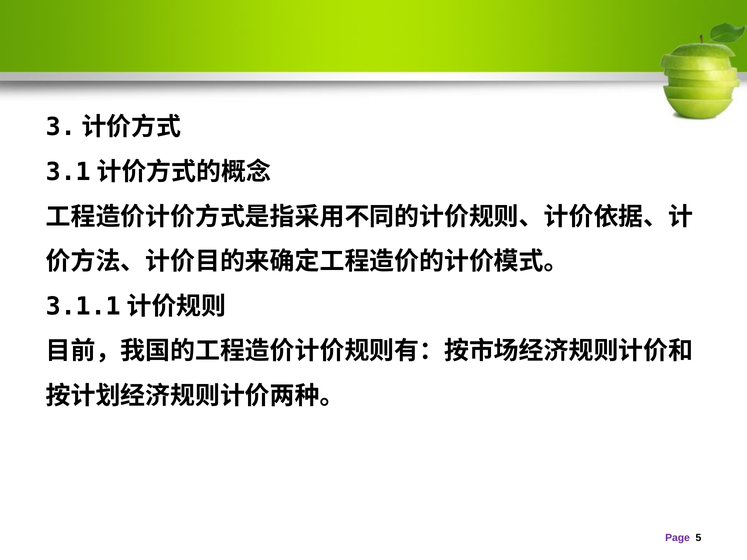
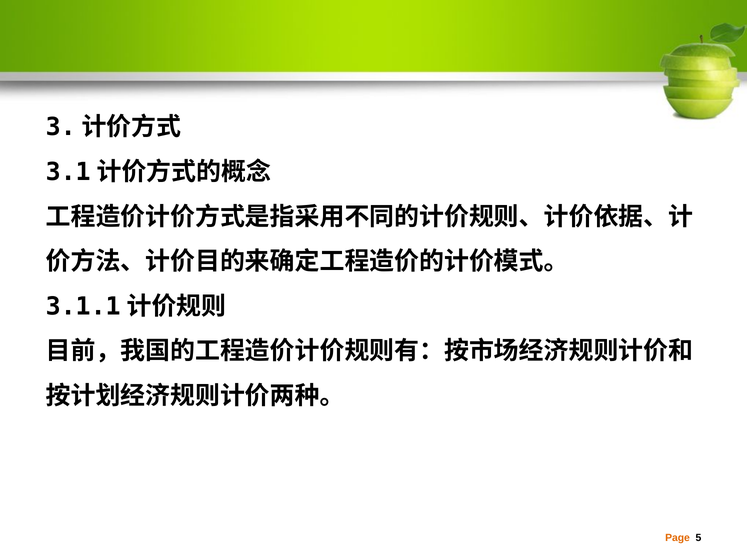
Page colour: purple -> orange (678, 538)
